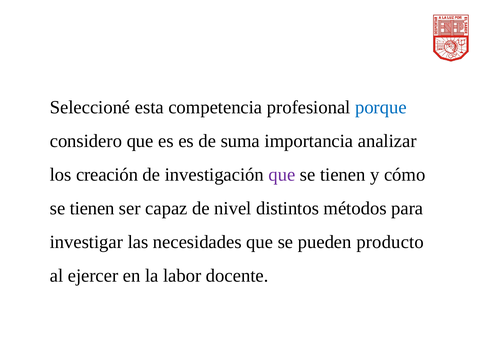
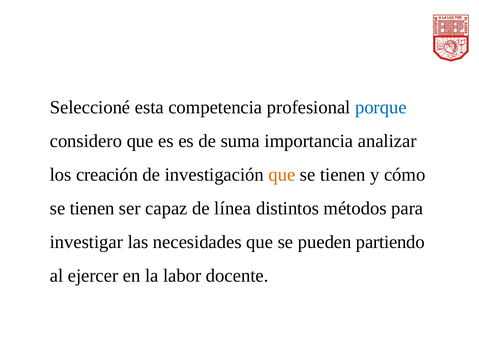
que colour: purple -> orange (282, 174)
nivel: nivel -> línea (233, 208)
producto: producto -> partiendo (390, 241)
